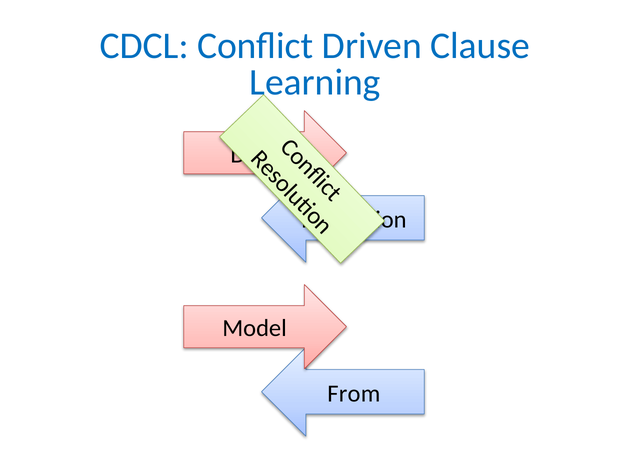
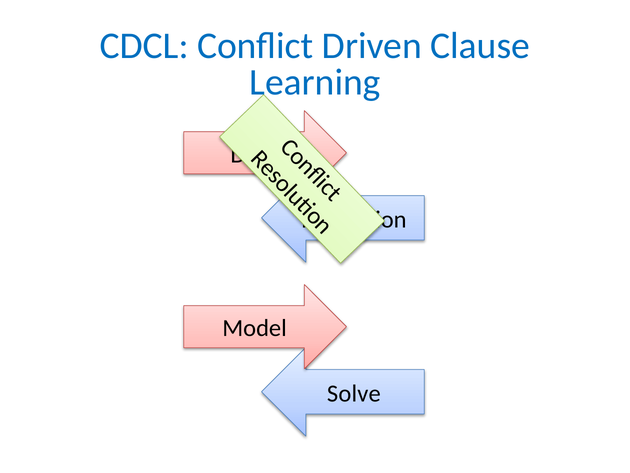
From: From -> Solve (354, 393)
